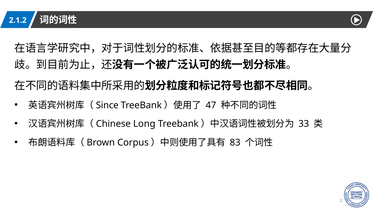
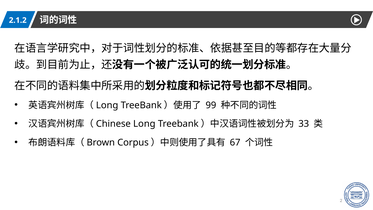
Since: Since -> Long (107, 105)
47: 47 -> 99 (211, 105)
83: 83 -> 67 (235, 142)
